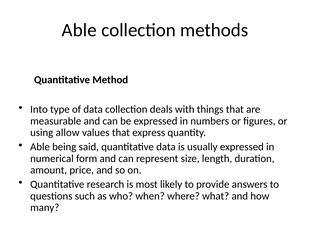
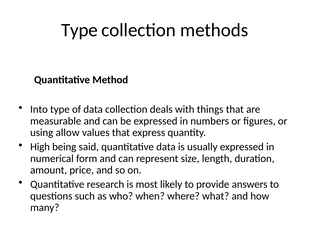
Able: Able -> Type (79, 30)
Able: Able -> High (40, 147)
